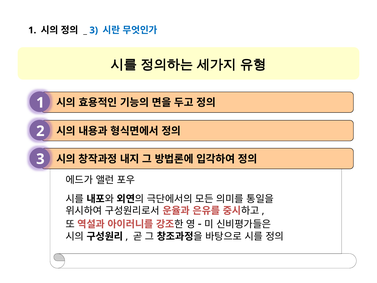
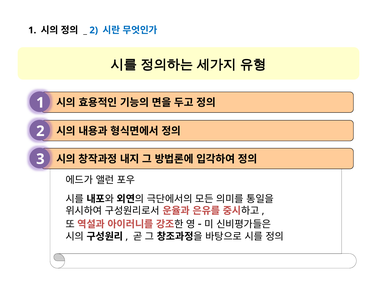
3: 3 -> 2 (94, 30)
